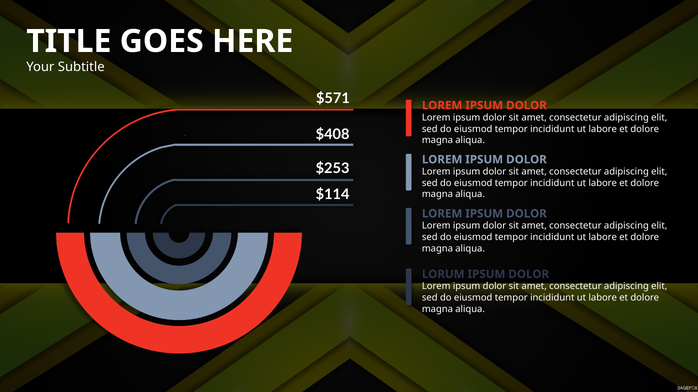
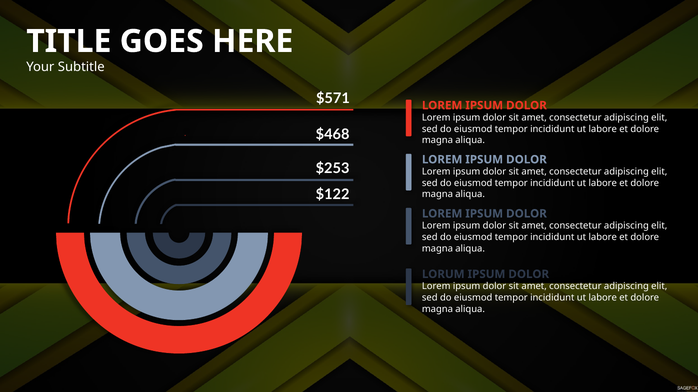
$408: $408 -> $468 (333, 135)
$114: $114 -> $122 (333, 195)
